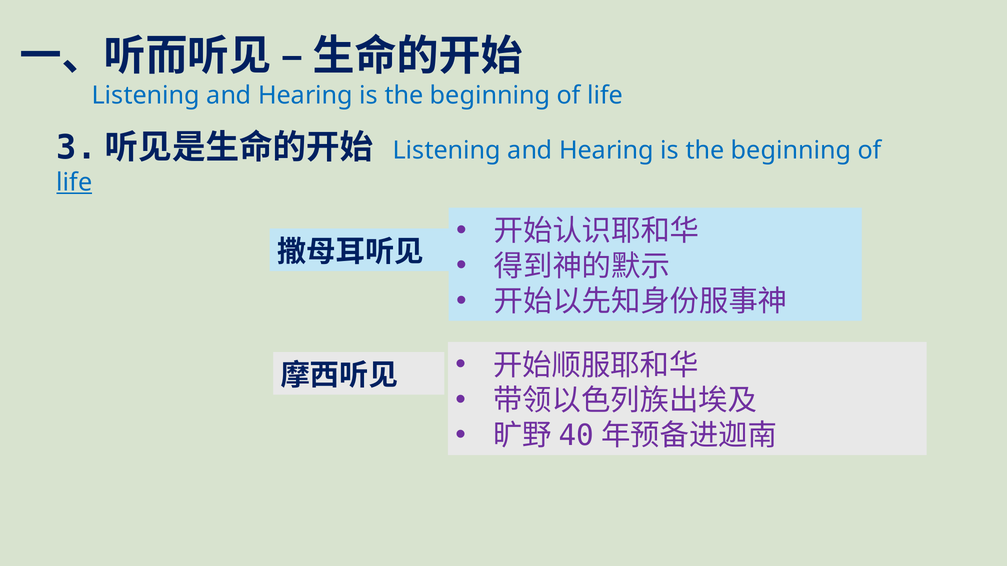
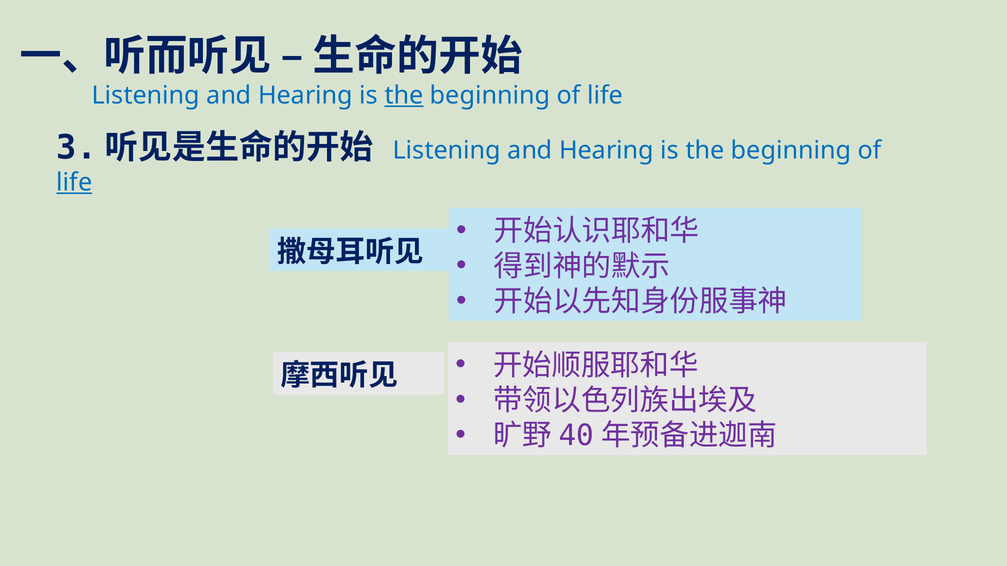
the underline: none -> present (404, 95)
